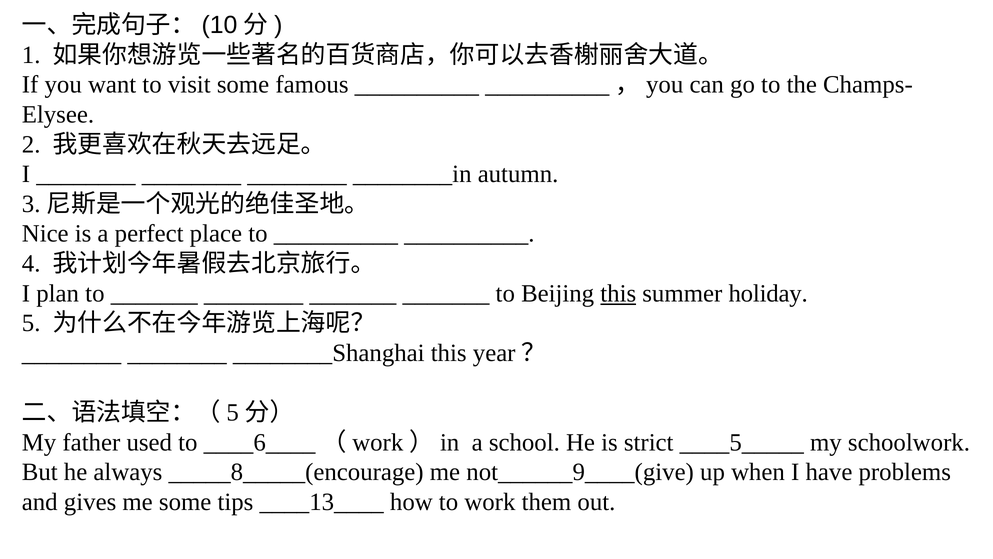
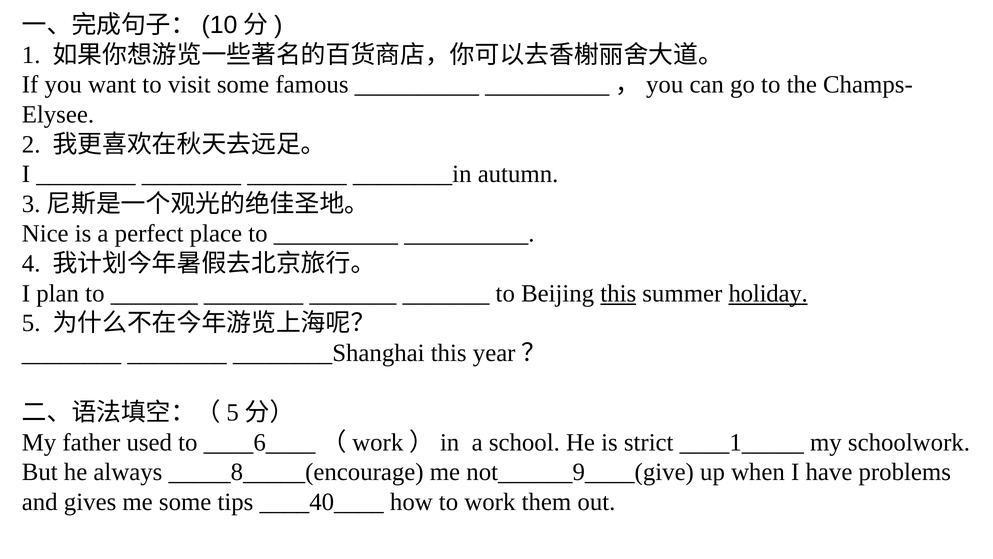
holiday underline: none -> present (768, 293)
____5_____: ____5_____ -> ____1_____ (742, 442)
____13____: ____13____ -> ____40____ (322, 502)
